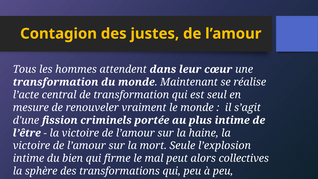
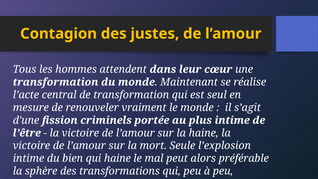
qui firme: firme -> haine (117, 158)
collectives: collectives -> préférable (244, 158)
